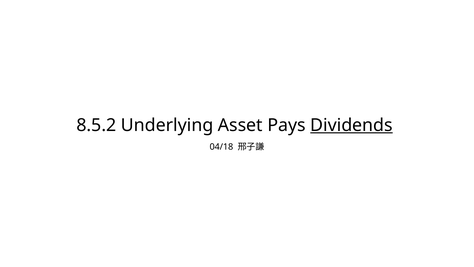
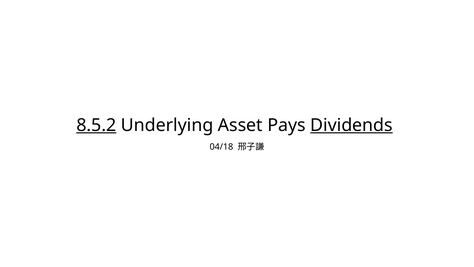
8.5.2 underline: none -> present (96, 125)
